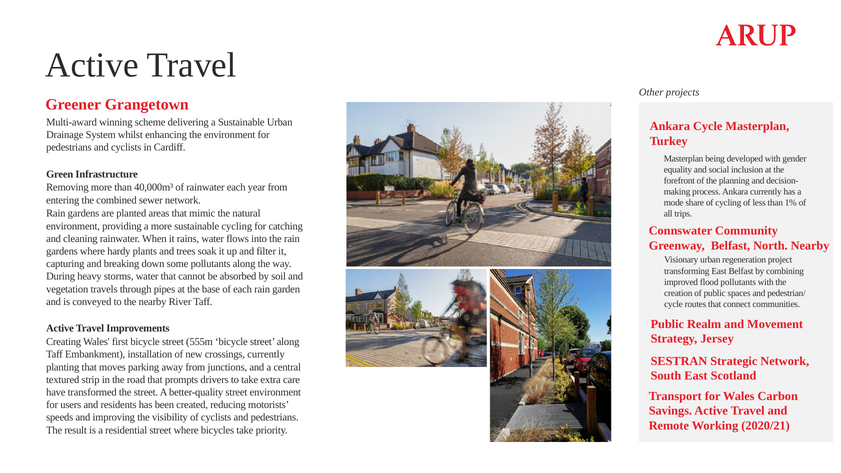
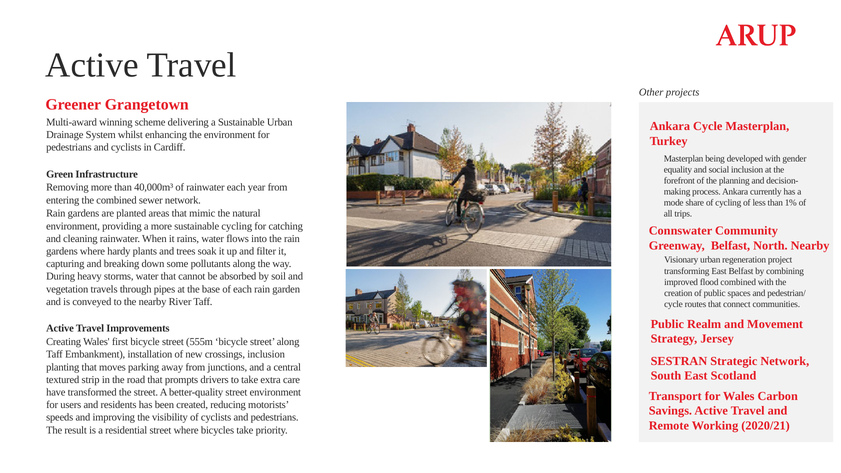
flood pollutants: pollutants -> combined (738, 282)
crossings currently: currently -> inclusion (266, 354)
